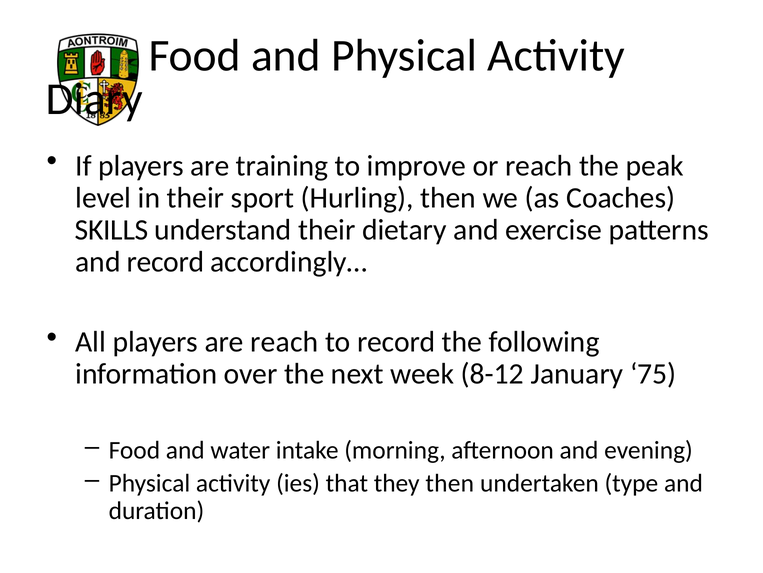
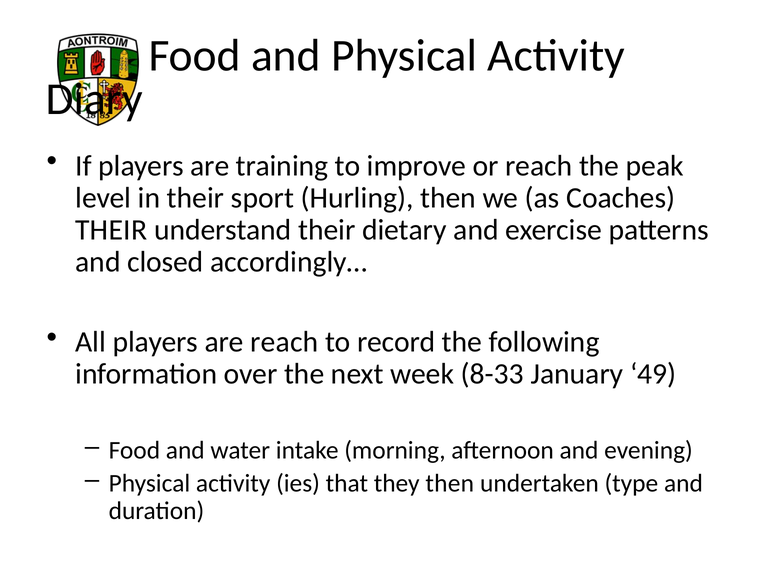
SKILLS: SKILLS -> THEIR (111, 230)
and record: record -> closed (165, 262)
8-12: 8-12 -> 8-33 (492, 374)
75: 75 -> 49 (653, 374)
